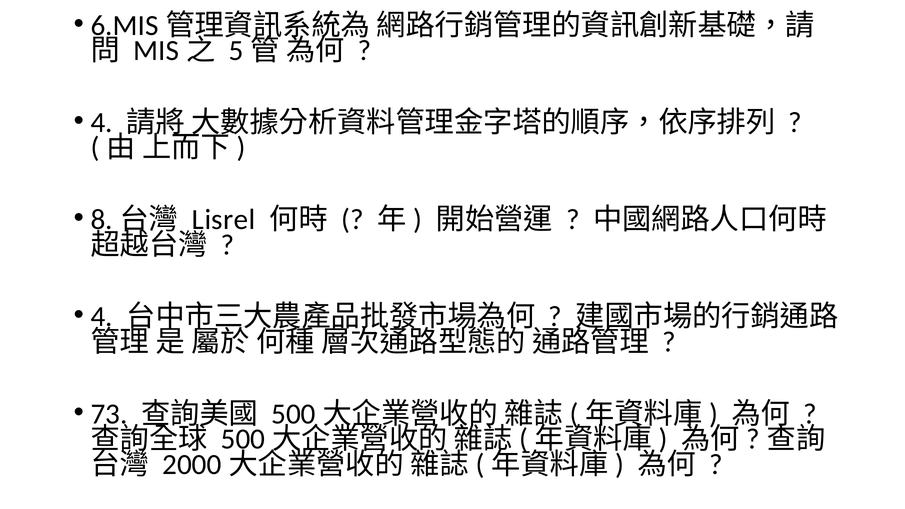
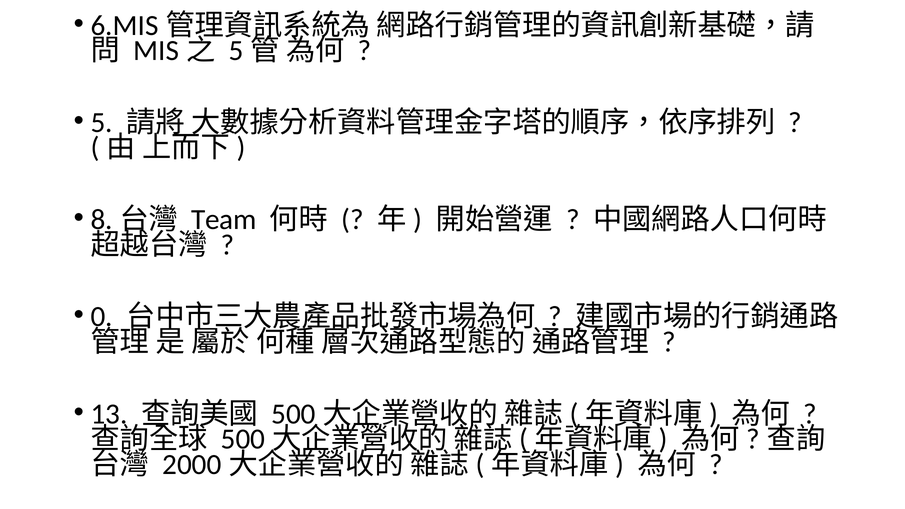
4: 4 -> 5 (102, 123)
Lisrel: Lisrel -> Team (224, 220)
4: 4 -> 0 (102, 317)
73: 73 -> 13 (109, 414)
